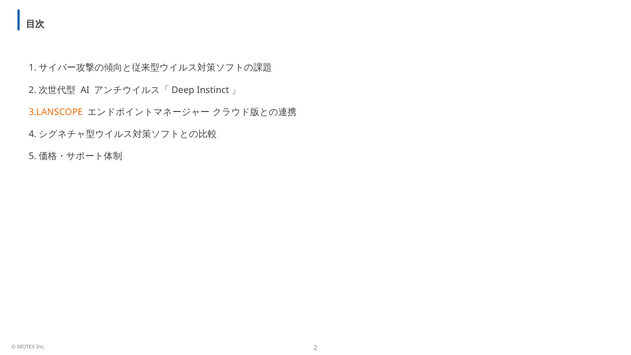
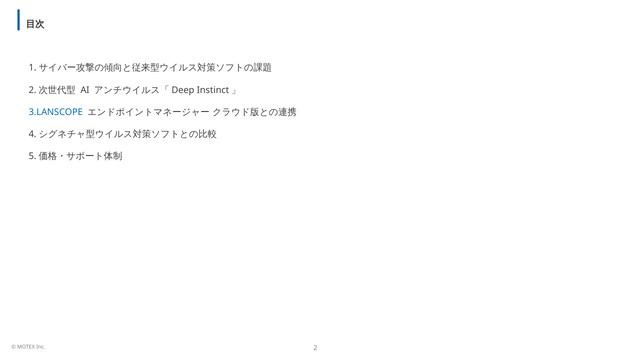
3.LANSCOPE colour: orange -> blue (56, 112)
